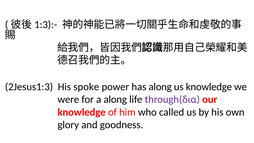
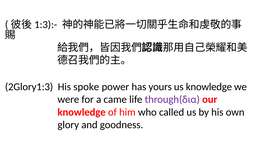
2Jesus1:3: 2Jesus1:3 -> 2Glory1:3 (29, 87)
has along: along -> yours (160, 87)
a along: along -> came (115, 99)
